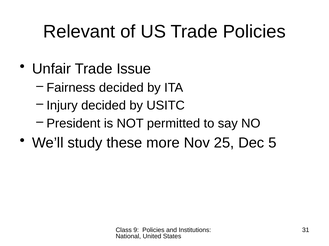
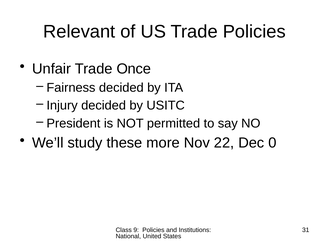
Issue: Issue -> Once (134, 69)
25: 25 -> 22 (224, 143)
5: 5 -> 0 (272, 143)
